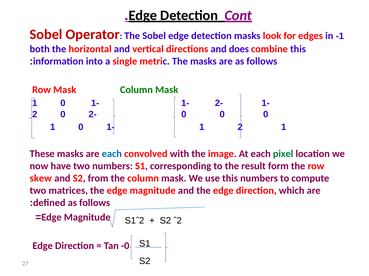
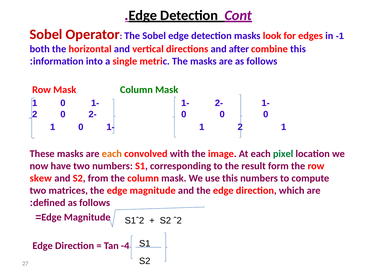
does: does -> after (239, 49)
each colour: blue -> orange (112, 154)
-0: -0 -> -4 (125, 246)
